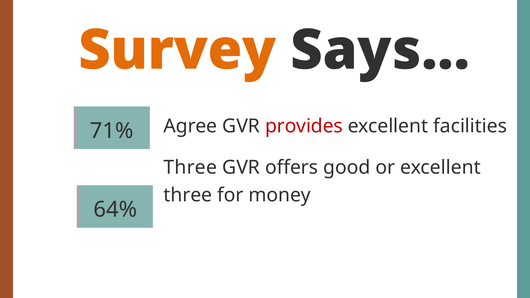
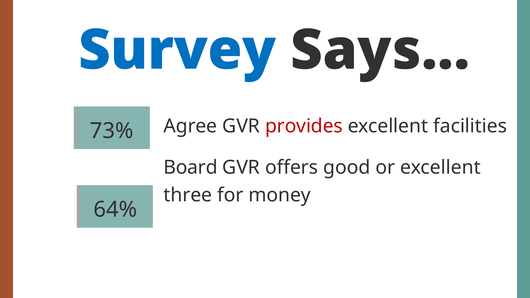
Survey colour: orange -> blue (177, 51)
71%: 71% -> 73% (112, 131)
Three: Three -> Board (191, 168)
